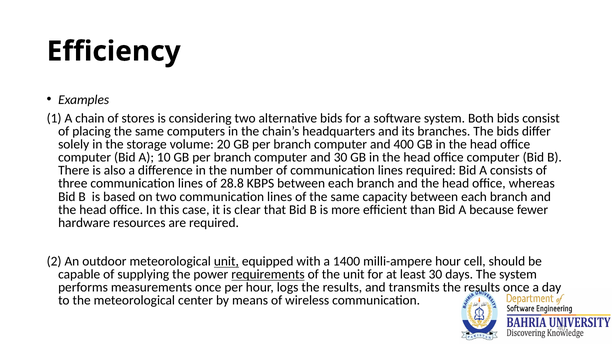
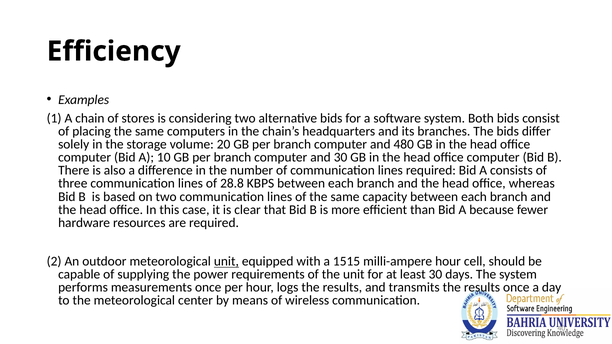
400: 400 -> 480 (404, 145)
1400: 1400 -> 1515 (347, 262)
requirements underline: present -> none (268, 275)
